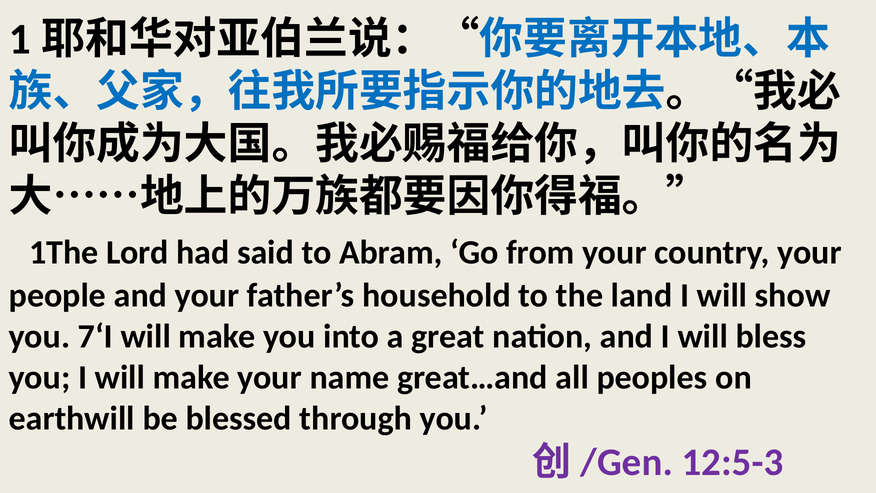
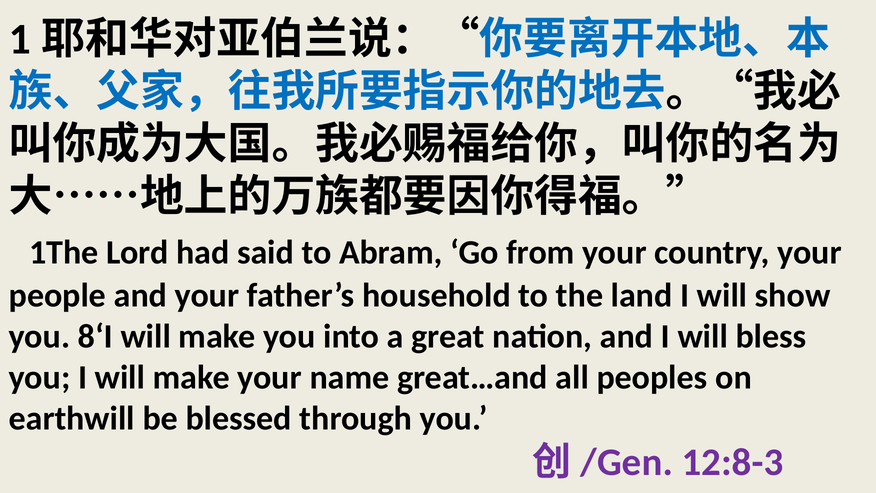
7‘I: 7‘I -> 8‘I (95, 336)
12:5-3: 12:5-3 -> 12:8-3 (733, 462)
